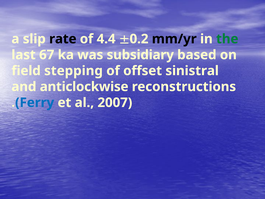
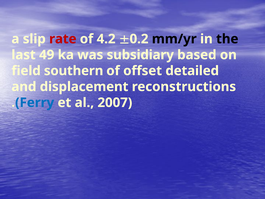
rate colour: black -> red (63, 39)
4.4: 4.4 -> 4.2 (106, 39)
the colour: green -> black (227, 39)
67: 67 -> 49 (47, 55)
stepping: stepping -> southern (74, 71)
sinistral: sinistral -> detailed (192, 71)
anticlockwise: anticlockwise -> displacement (84, 87)
